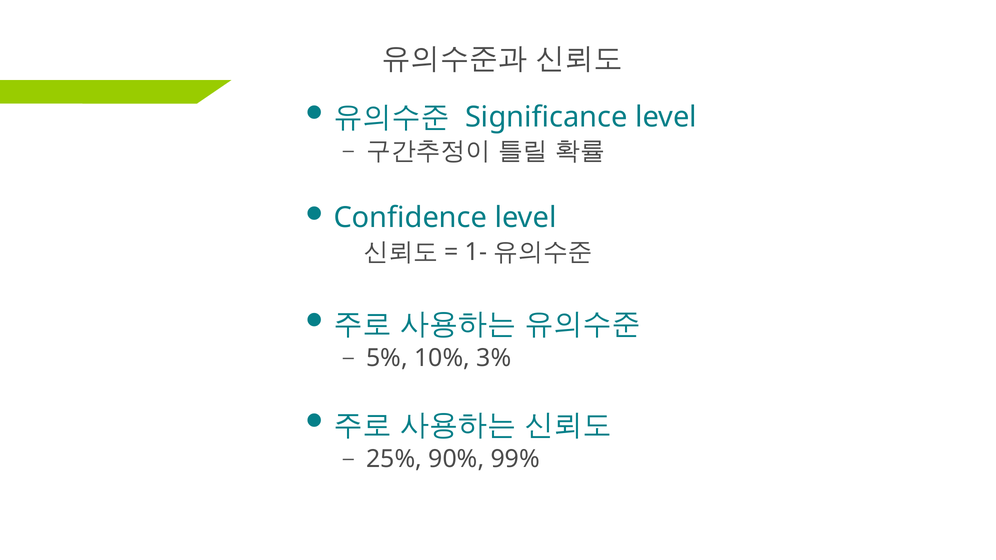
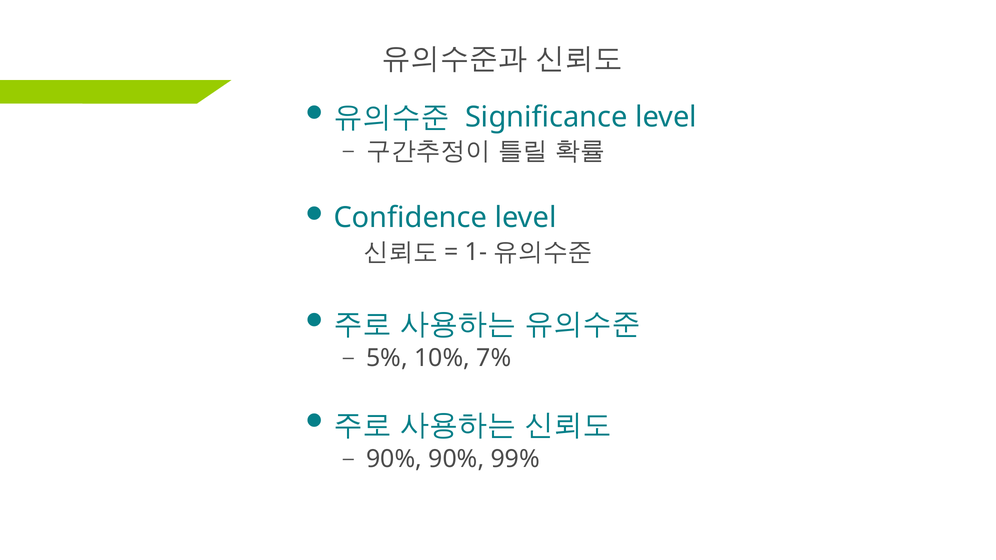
3%: 3% -> 7% (494, 358)
25%: 25% -> 90% (394, 459)
